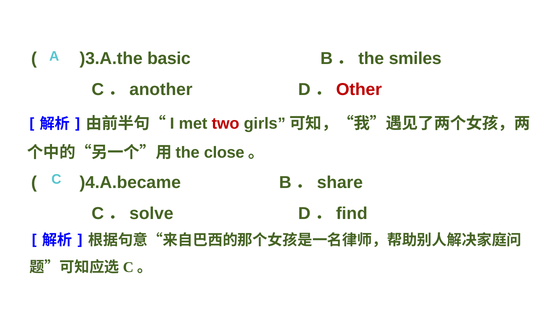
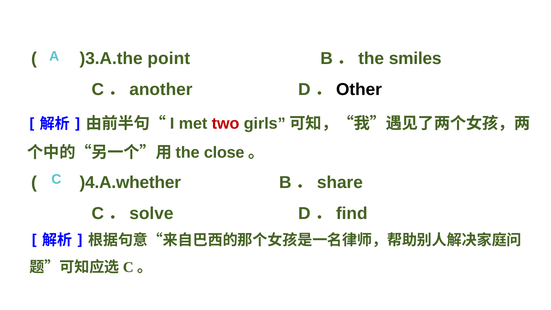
basic: basic -> point (169, 58)
Other colour: red -> black (359, 89)
)4.A.became: )4.A.became -> )4.A.whether (130, 182)
